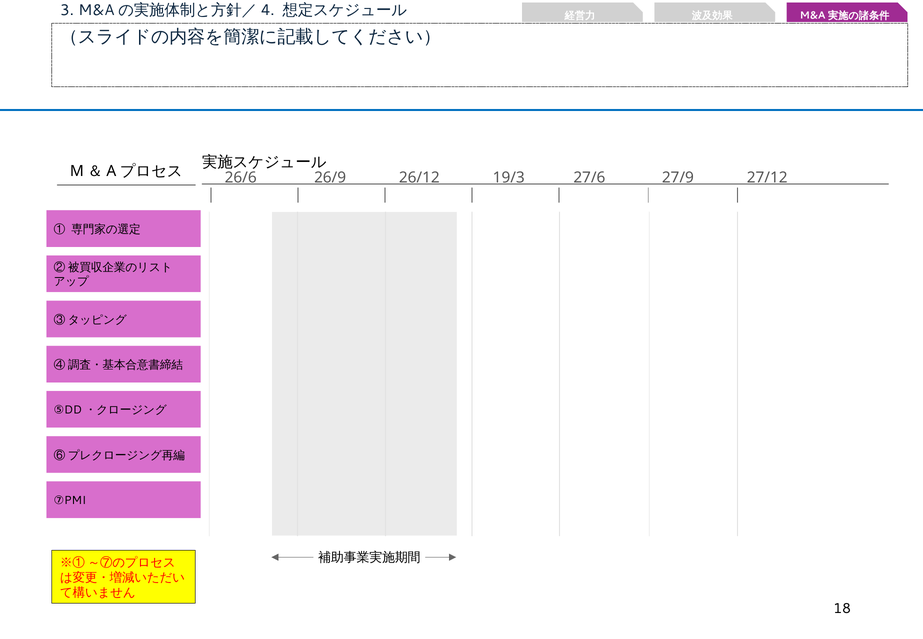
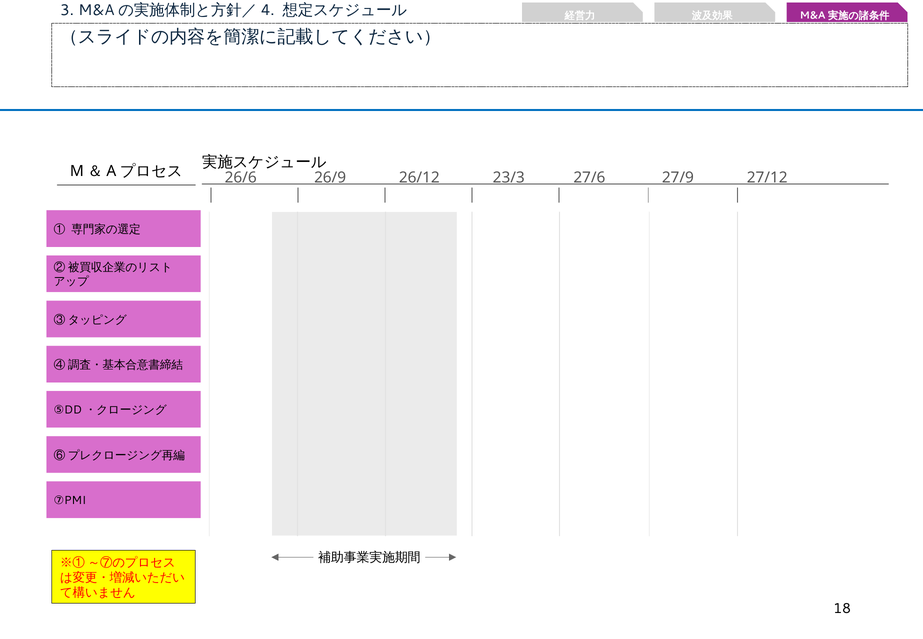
19/3: 19/3 -> 23/3 (509, 178)
